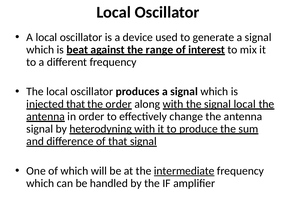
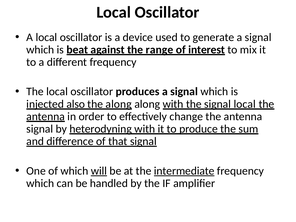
injected that: that -> also (76, 104)
the order: order -> along (119, 104)
will underline: none -> present (99, 171)
